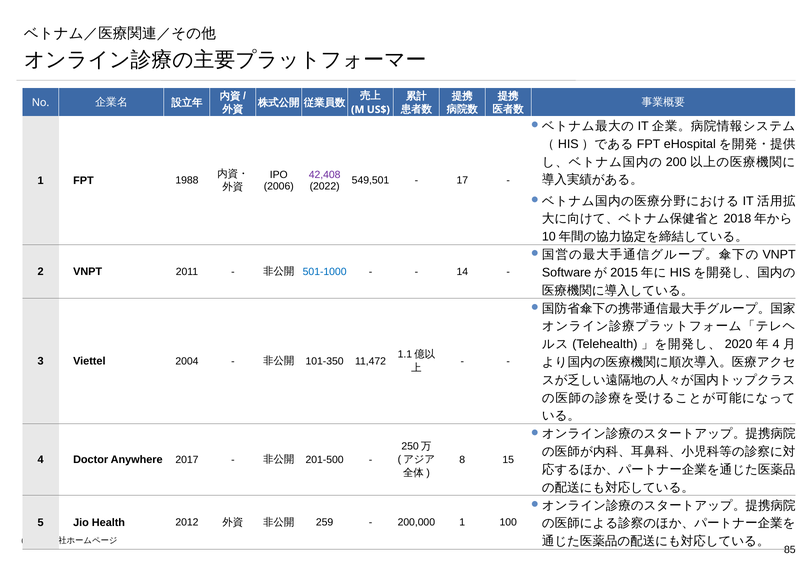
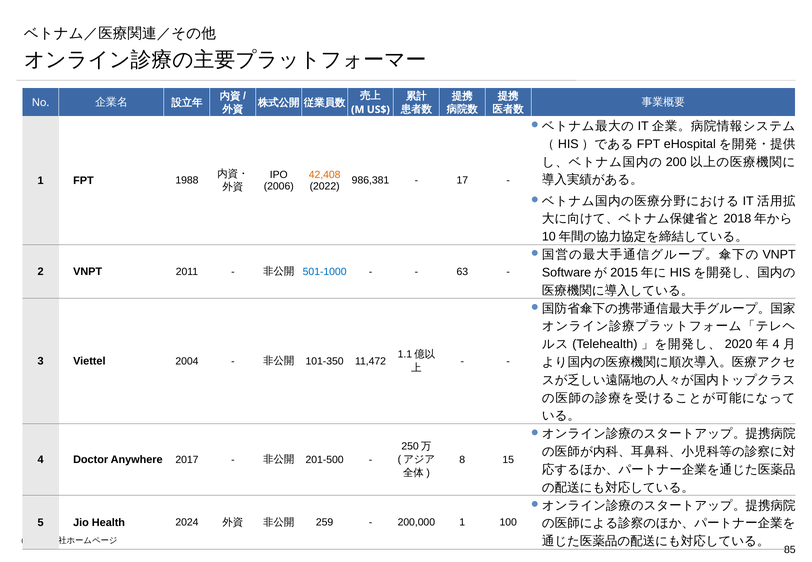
42,408 colour: purple -> orange (325, 175)
549,501: 549,501 -> 986,381 (370, 181)
14: 14 -> 63 (462, 272)
2012: 2012 -> 2024 (187, 523)
